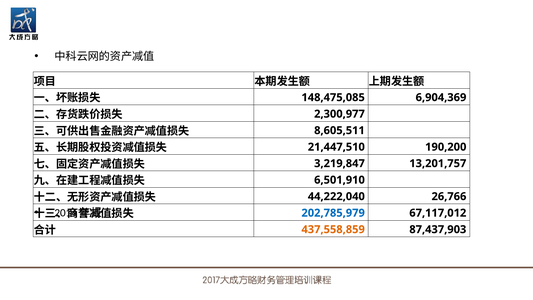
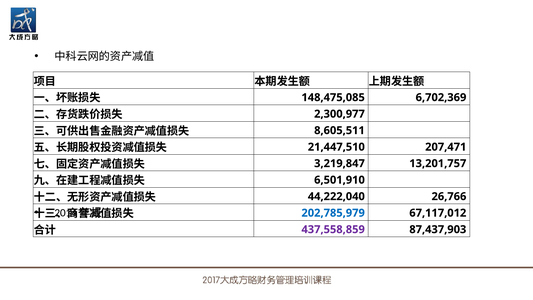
6,904,369: 6,904,369 -> 6,702,369 (441, 97)
190,200: 190,200 -> 207,471 (446, 147)
437,558,859 colour: orange -> purple (333, 229)
